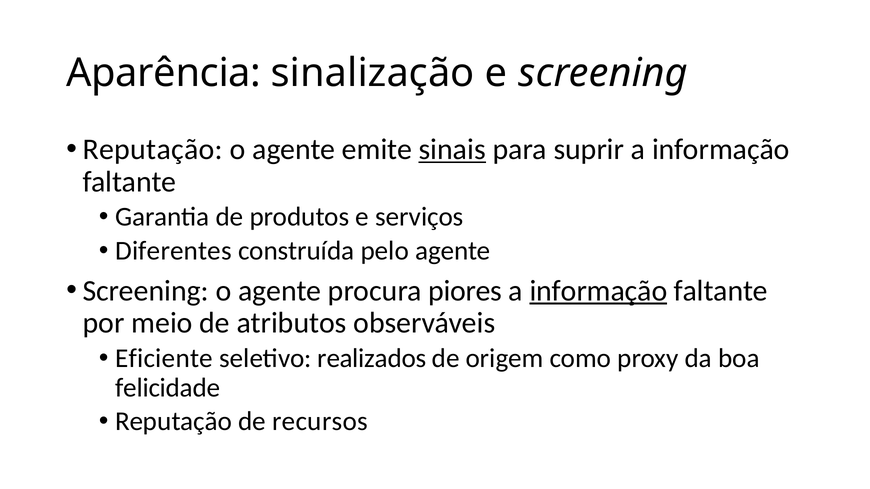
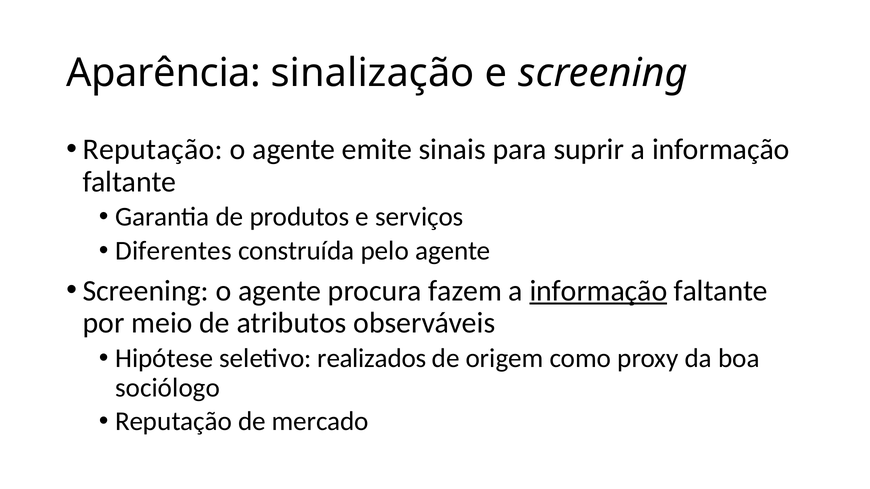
sinais underline: present -> none (452, 150)
piores: piores -> fazem (465, 291)
Eficiente: Eficiente -> Hipótese (164, 359)
felicidade: felicidade -> sociólogo (168, 388)
recursos: recursos -> mercado (320, 422)
